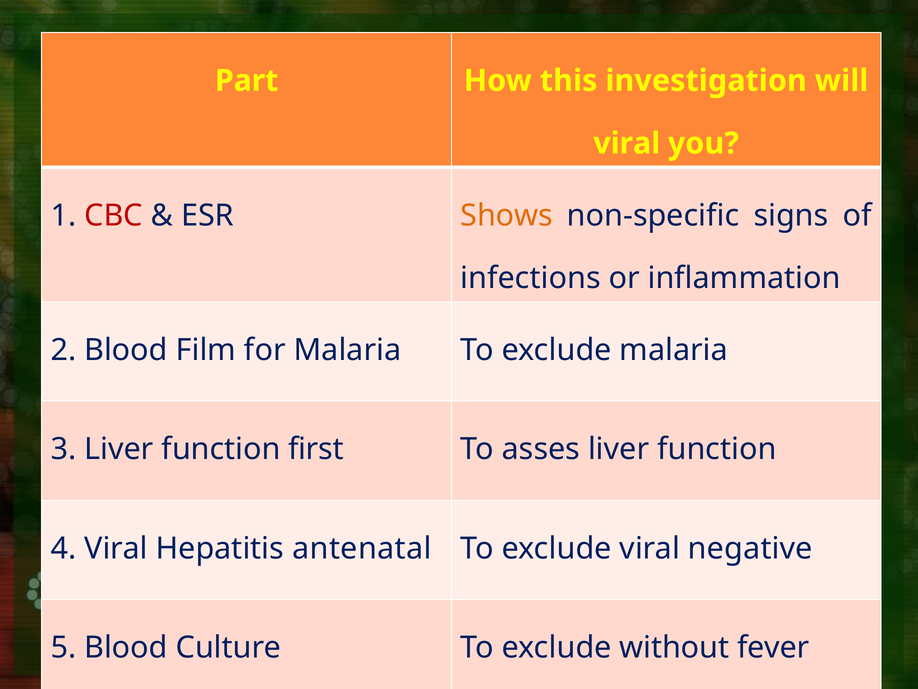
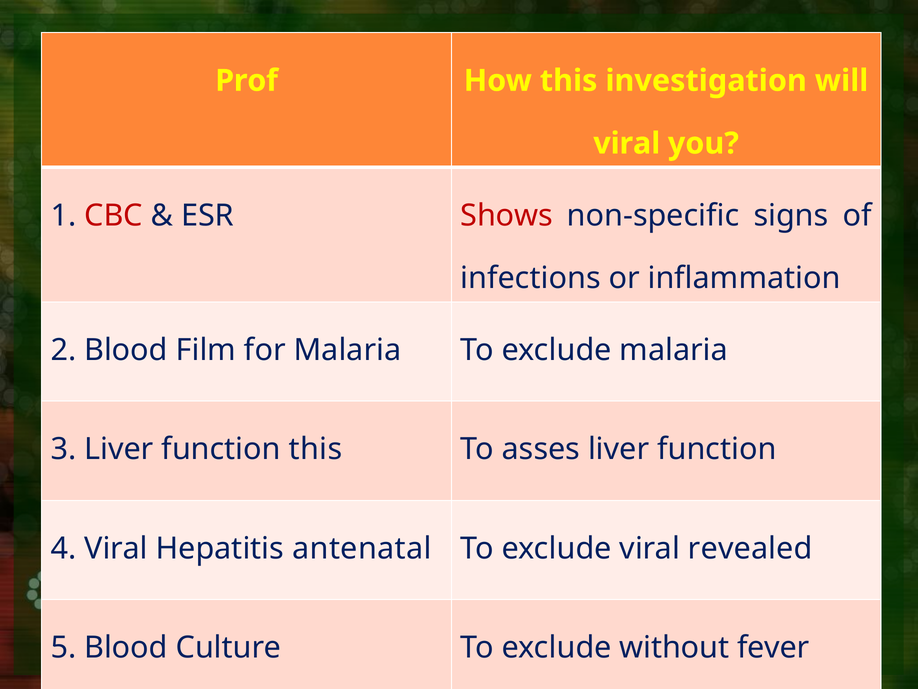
Part: Part -> Prof (247, 81)
Shows colour: orange -> red (507, 215)
function first: first -> this (316, 449)
negative: negative -> revealed (750, 548)
